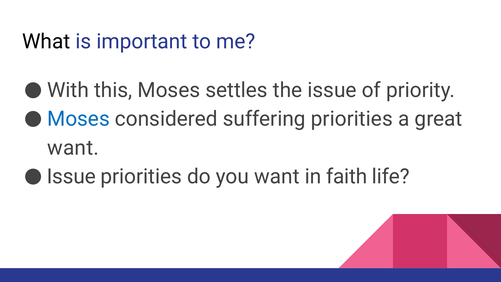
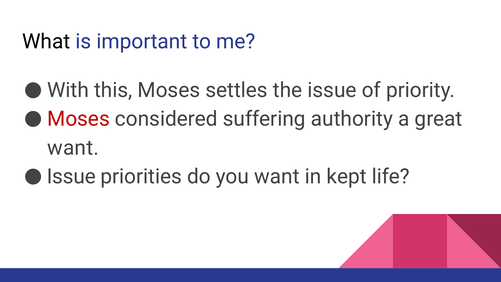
Moses colour: blue -> red (78, 119)
suffering priorities: priorities -> authority (352, 119)
faith: faith -> kept (347, 177)
